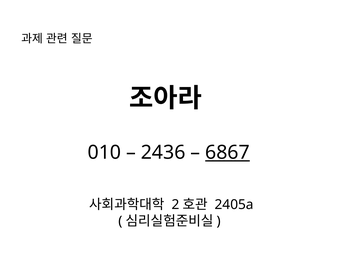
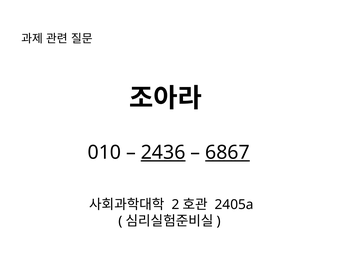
2436 underline: none -> present (163, 153)
